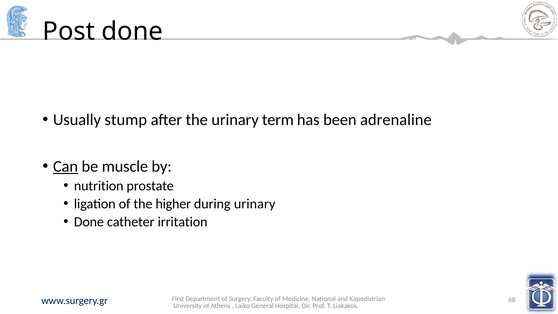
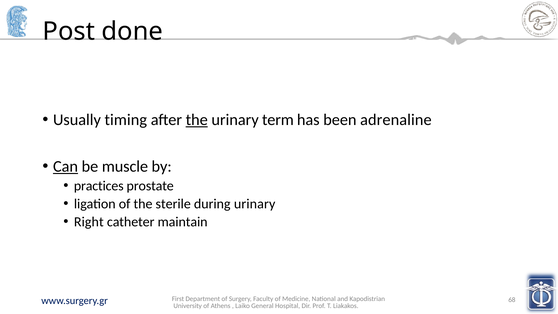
stump: stump -> timing (126, 120)
the underline: none -> present (197, 120)
nutrition: nutrition -> practices (99, 186)
higher: higher -> sterile (173, 204)
Done: Done -> Right (89, 222)
irritation: irritation -> maintain (183, 222)
